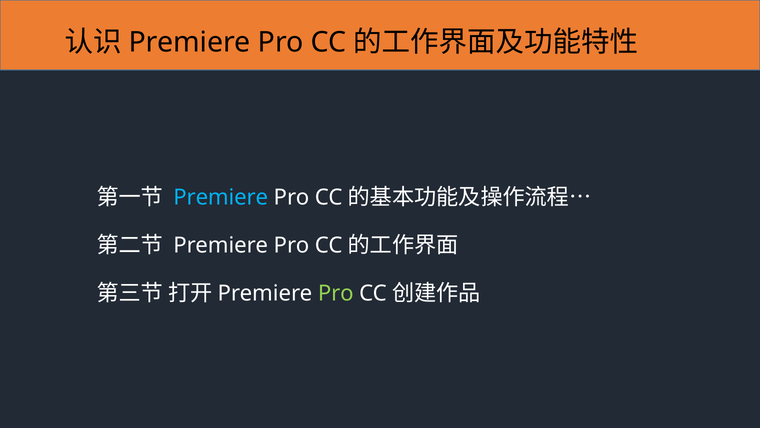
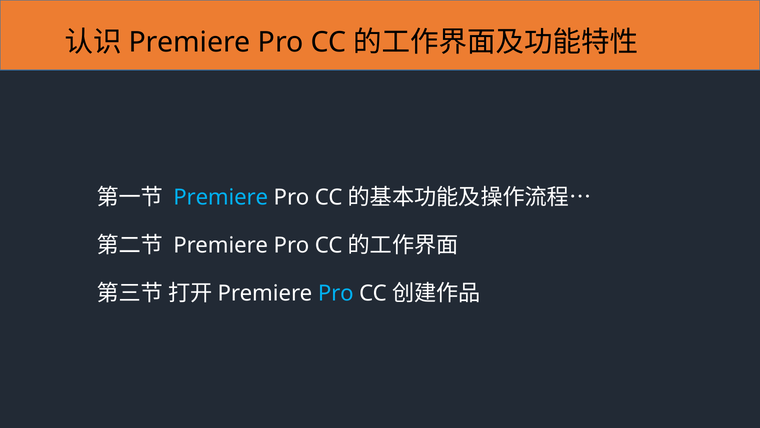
Pro colour: light green -> light blue (336, 293)
